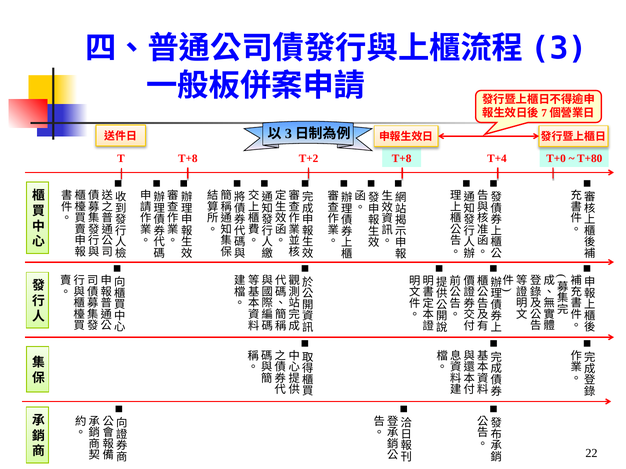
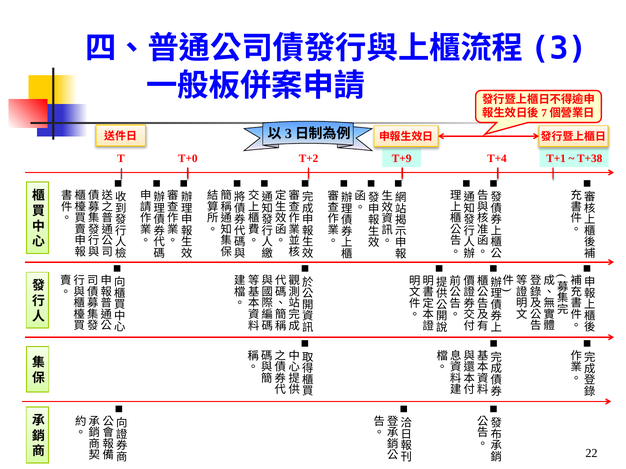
T T+8: T+8 -> T+0 (188, 159)
T+8: T+8 -> T+9 (402, 159)
T+0: T+0 -> T+1 (556, 159)
T+80: T+80 -> T+38 (590, 159)
